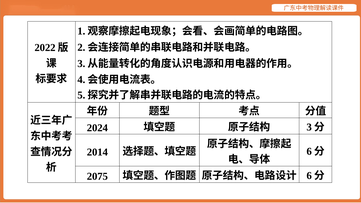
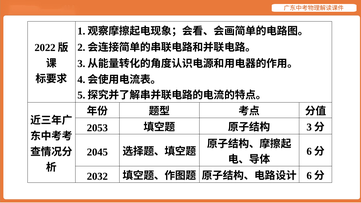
2024: 2024 -> 2053 (97, 128)
2014: 2014 -> 2045 (97, 152)
2075: 2075 -> 2032 (97, 176)
